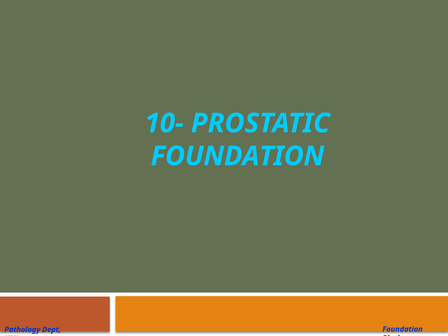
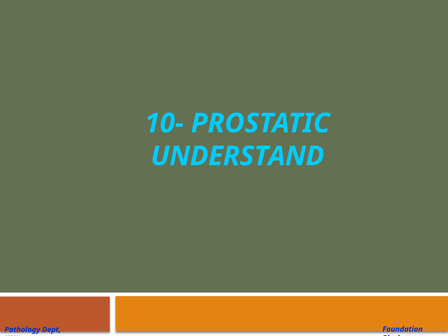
FOUNDATION: FOUNDATION -> UNDERSTAND (237, 156)
